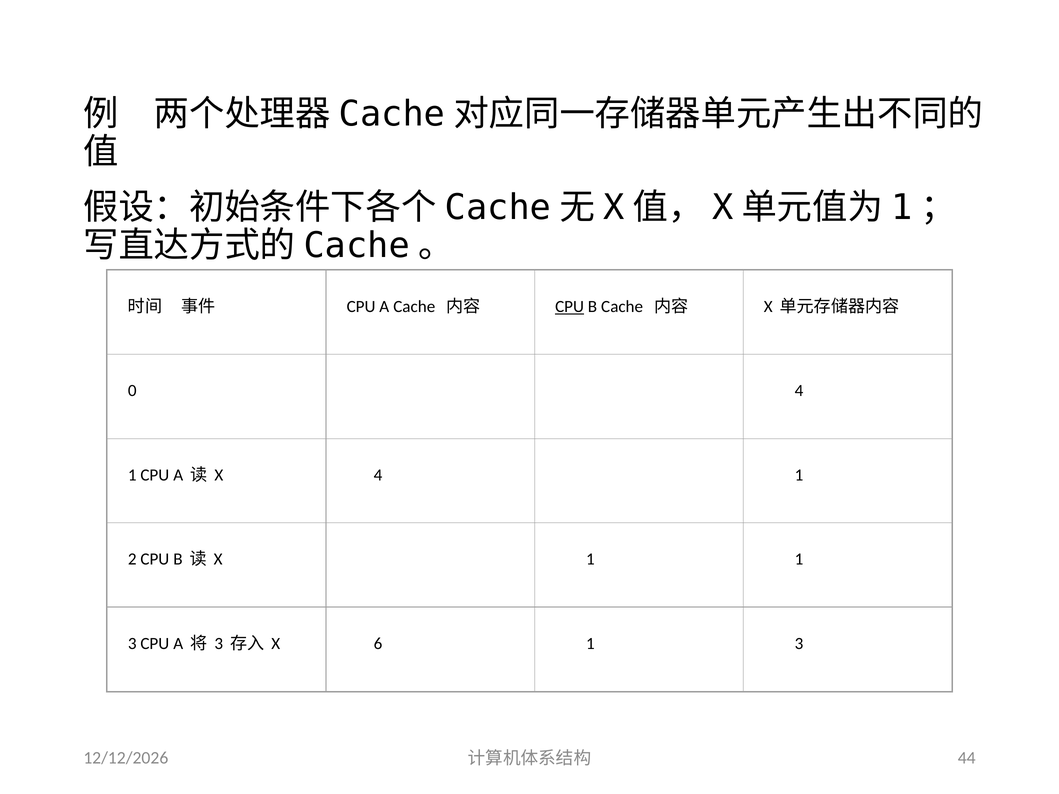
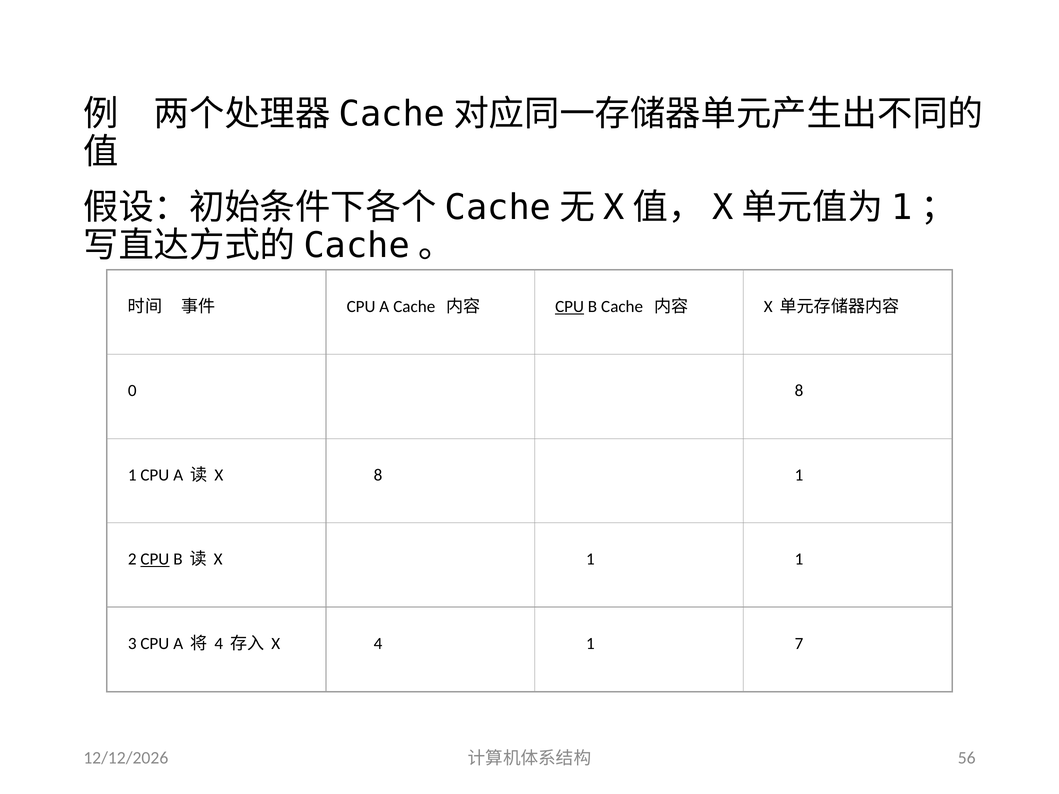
0 4: 4 -> 8 (799, 391)
4: 4 -> 8 (378, 475)
CPU underline: none -> present (155, 559)
3: 3 -> 4 (219, 644)
6: 6 -> 4 (378, 644)
3: 3 -> 7 (799, 644)
44: 44 -> 56 (967, 758)
